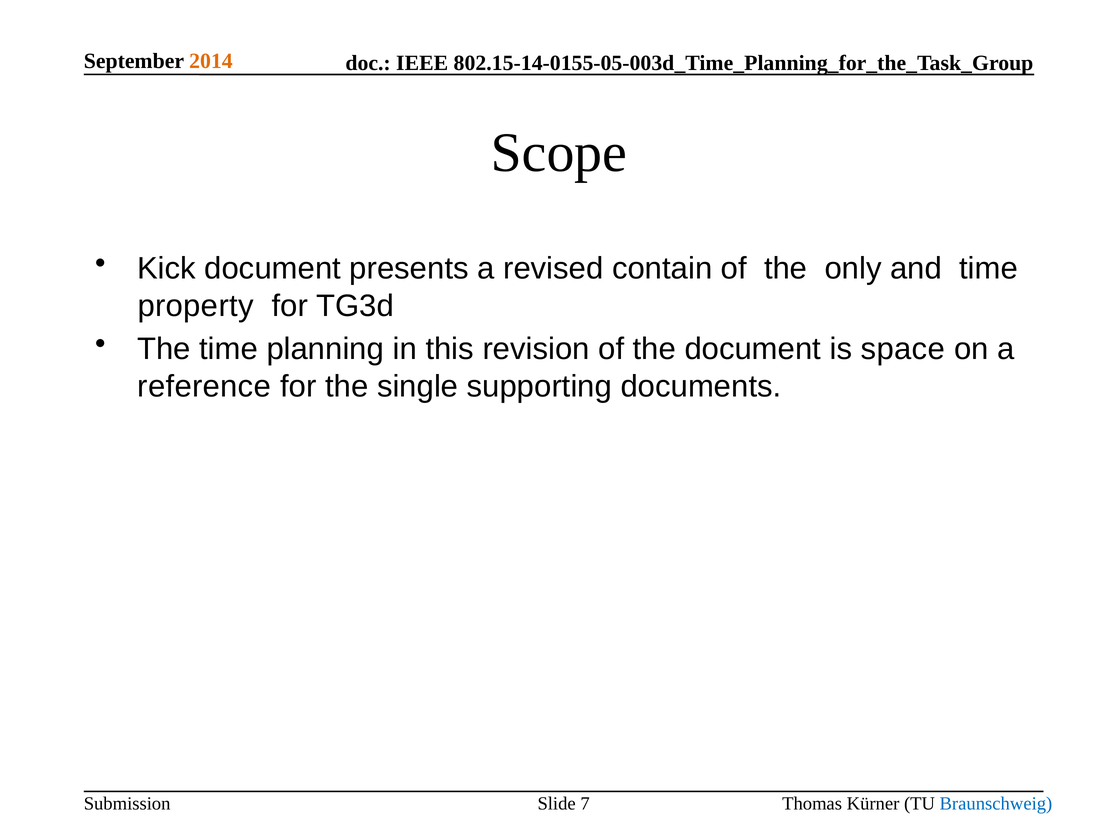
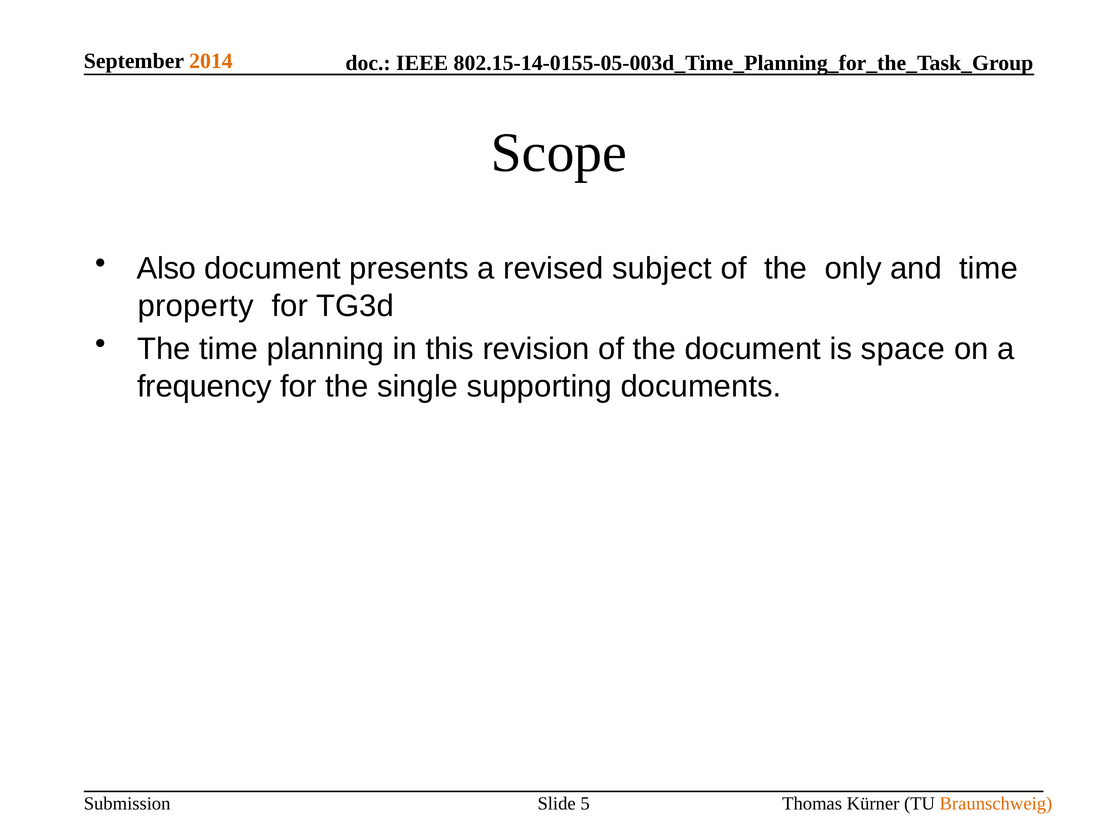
Kick: Kick -> Also (166, 269)
contain: contain -> subject (662, 269)
reference: reference -> frequency (205, 387)
7: 7 -> 5 (585, 804)
Braunschweig colour: blue -> orange (996, 804)
